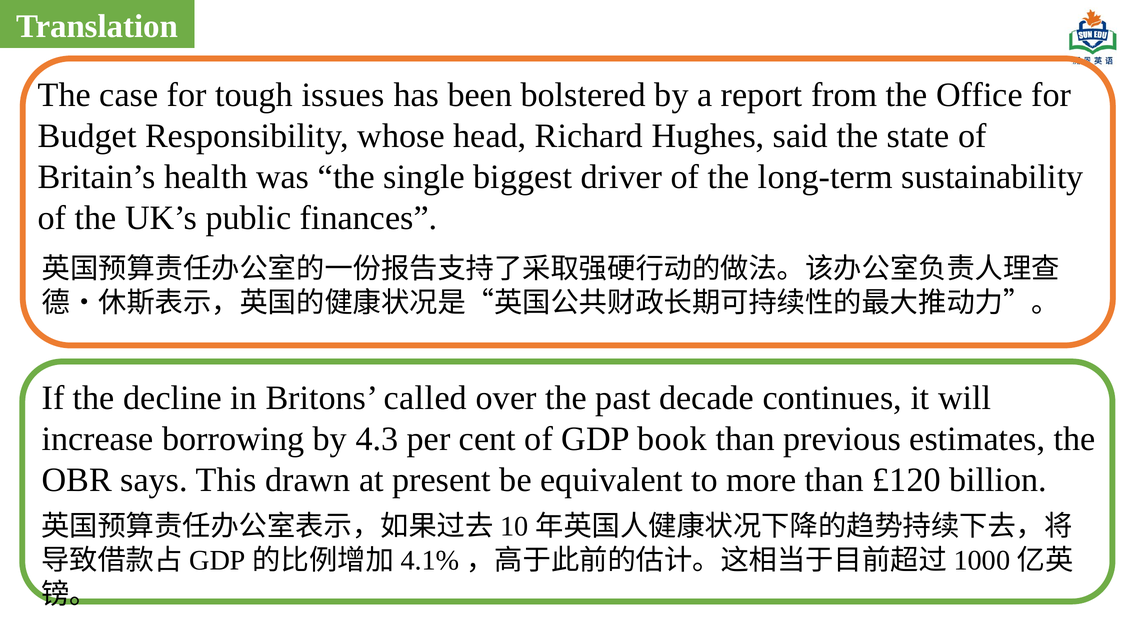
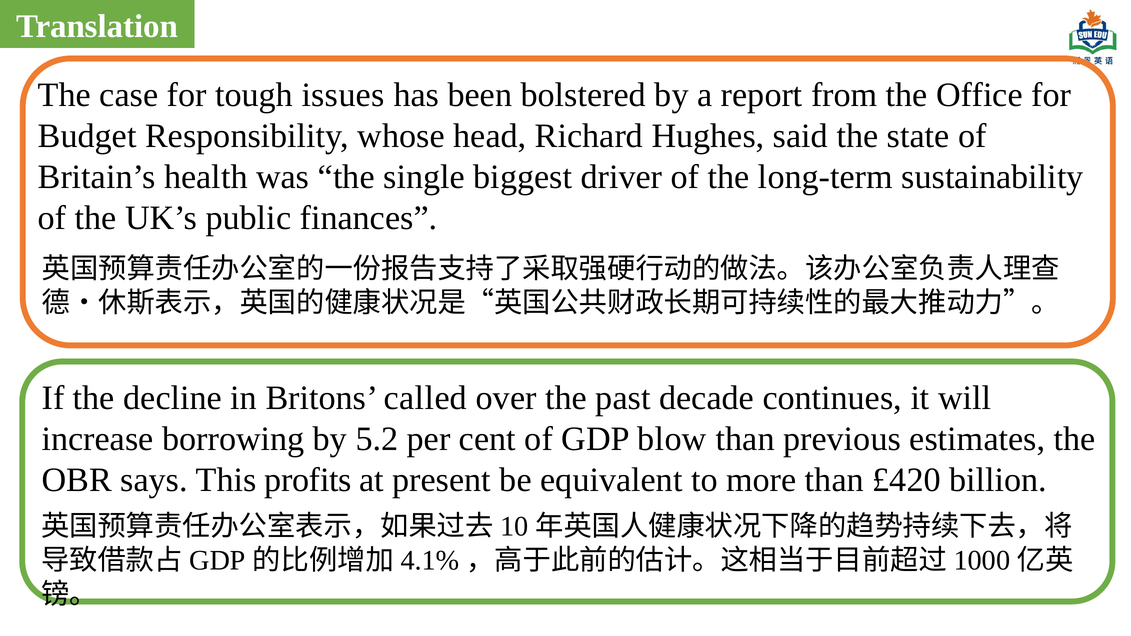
4.3: 4.3 -> 5.2 (377, 439)
book: book -> blow (672, 439)
drawn: drawn -> profits (308, 480)
£120: £120 -> £420 (907, 480)
